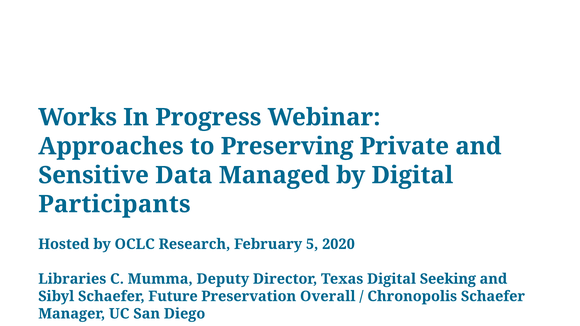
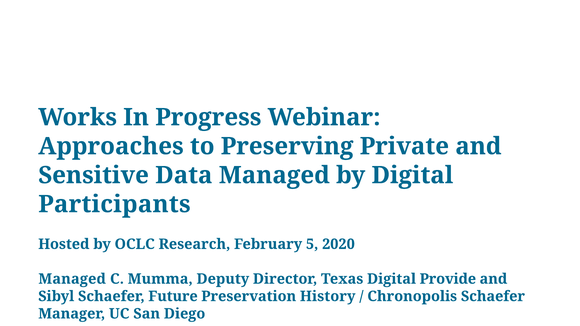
Libraries: Libraries -> Managed (72, 279)
Seeking: Seeking -> Provide (448, 279)
Overall: Overall -> History (328, 297)
